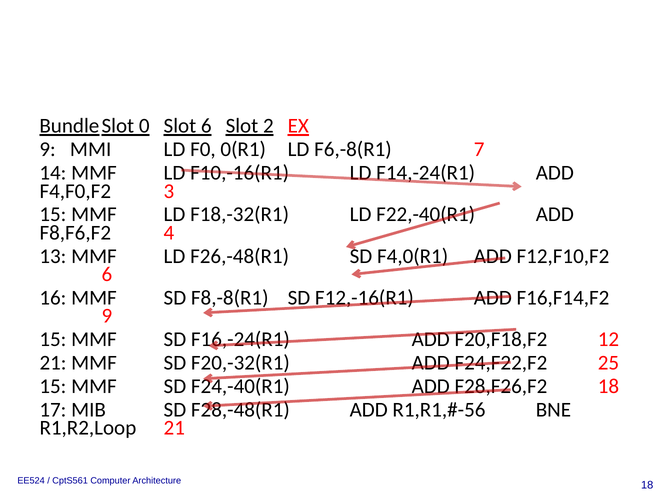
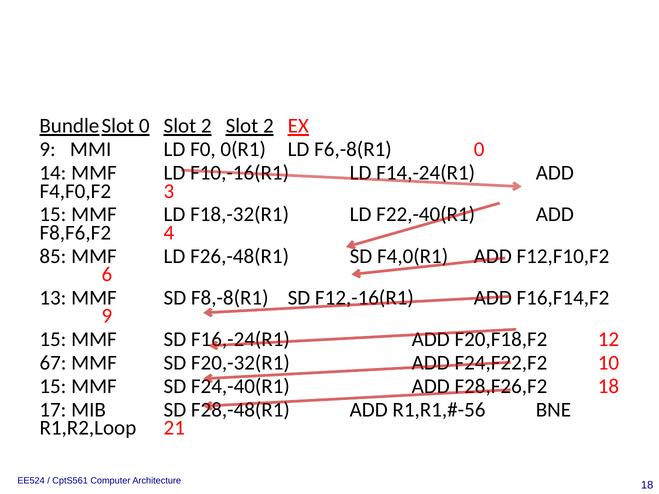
0 Slot 6: 6 -> 2 (206, 126)
F6,-8(R1 7: 7 -> 0 (479, 150)
13: 13 -> 85 (53, 256)
16: 16 -> 13 (53, 298)
21: 21 -> 67 (53, 363)
25: 25 -> 10 (608, 363)
